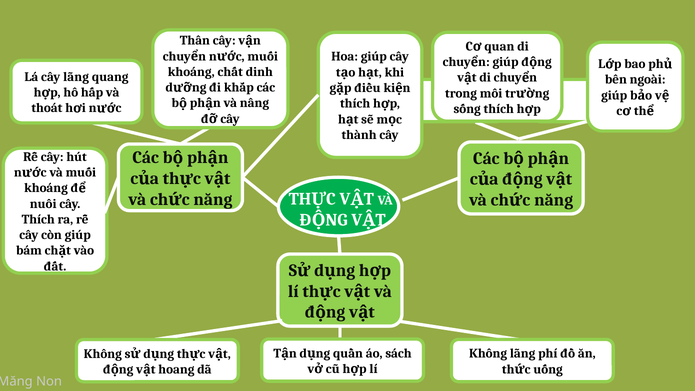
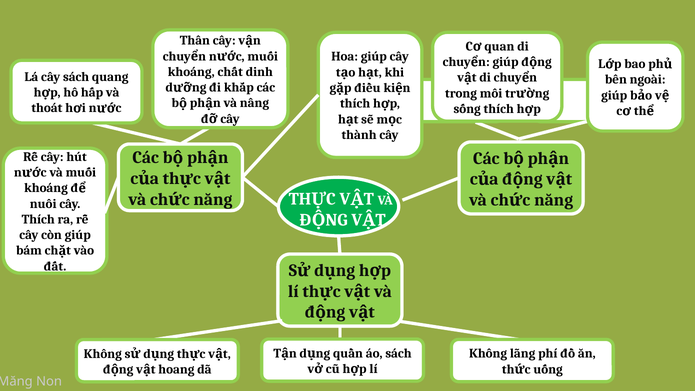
cây lãng: lãng -> sách (76, 77)
